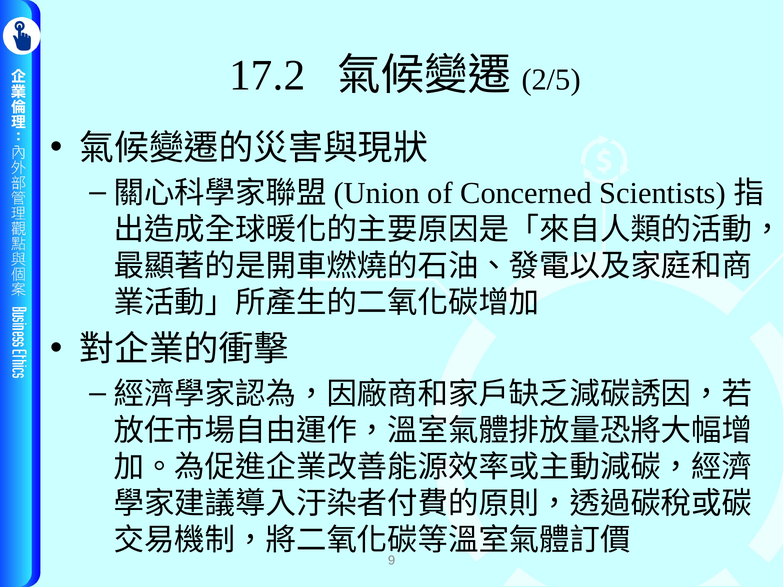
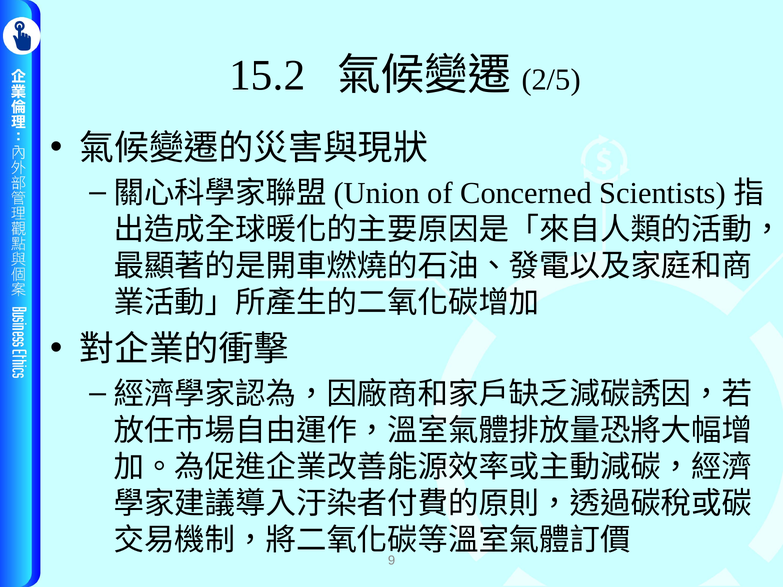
17.2: 17.2 -> 15.2 (267, 75)
